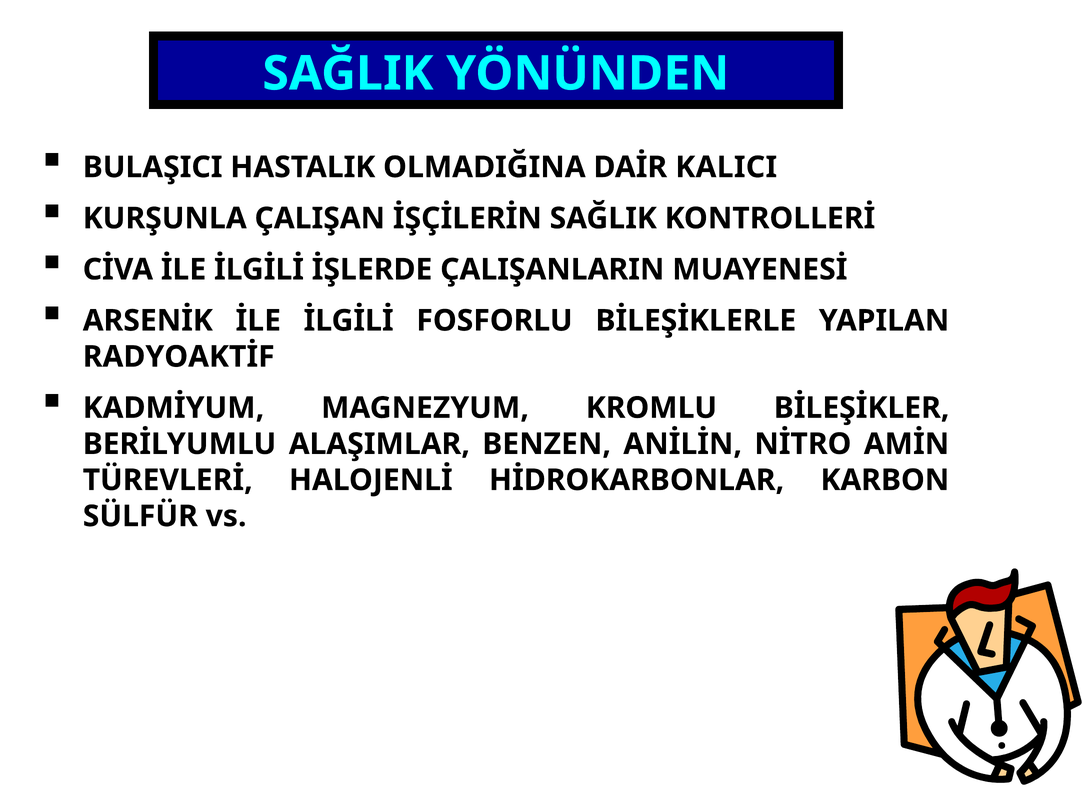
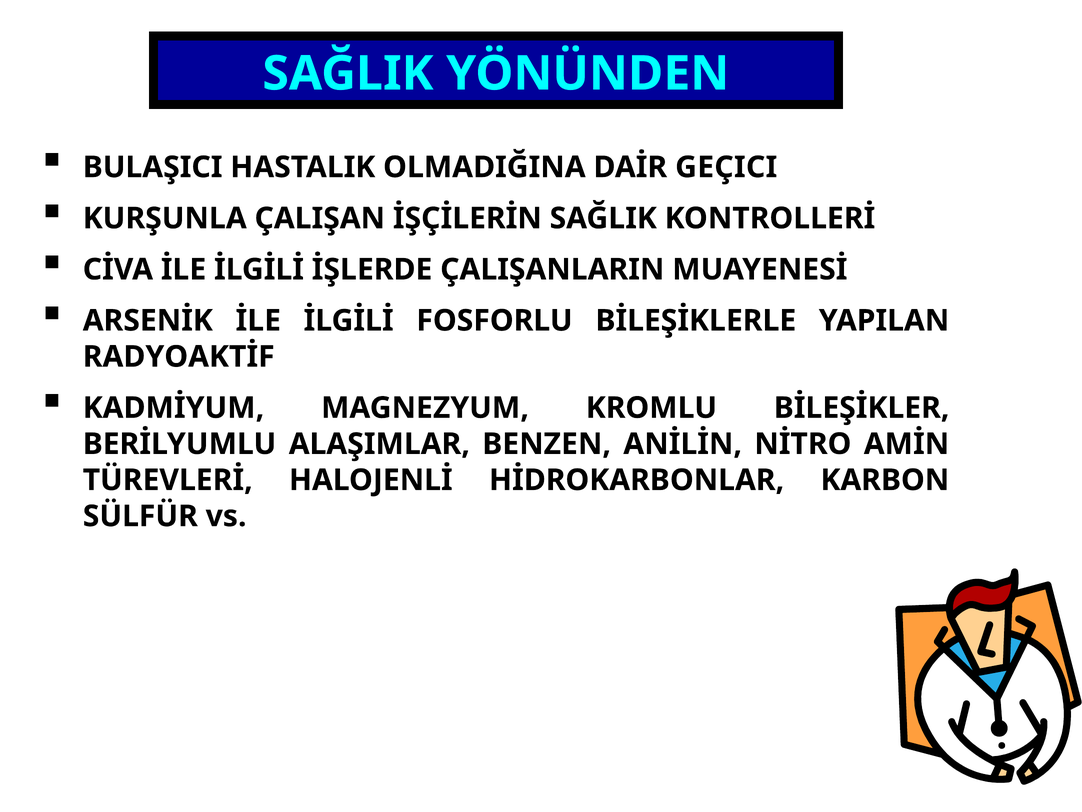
KALICI: KALICI -> GEÇICI (726, 167)
